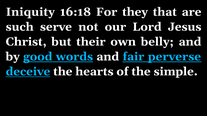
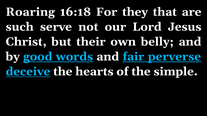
Iniquity: Iniquity -> Roaring (30, 12)
